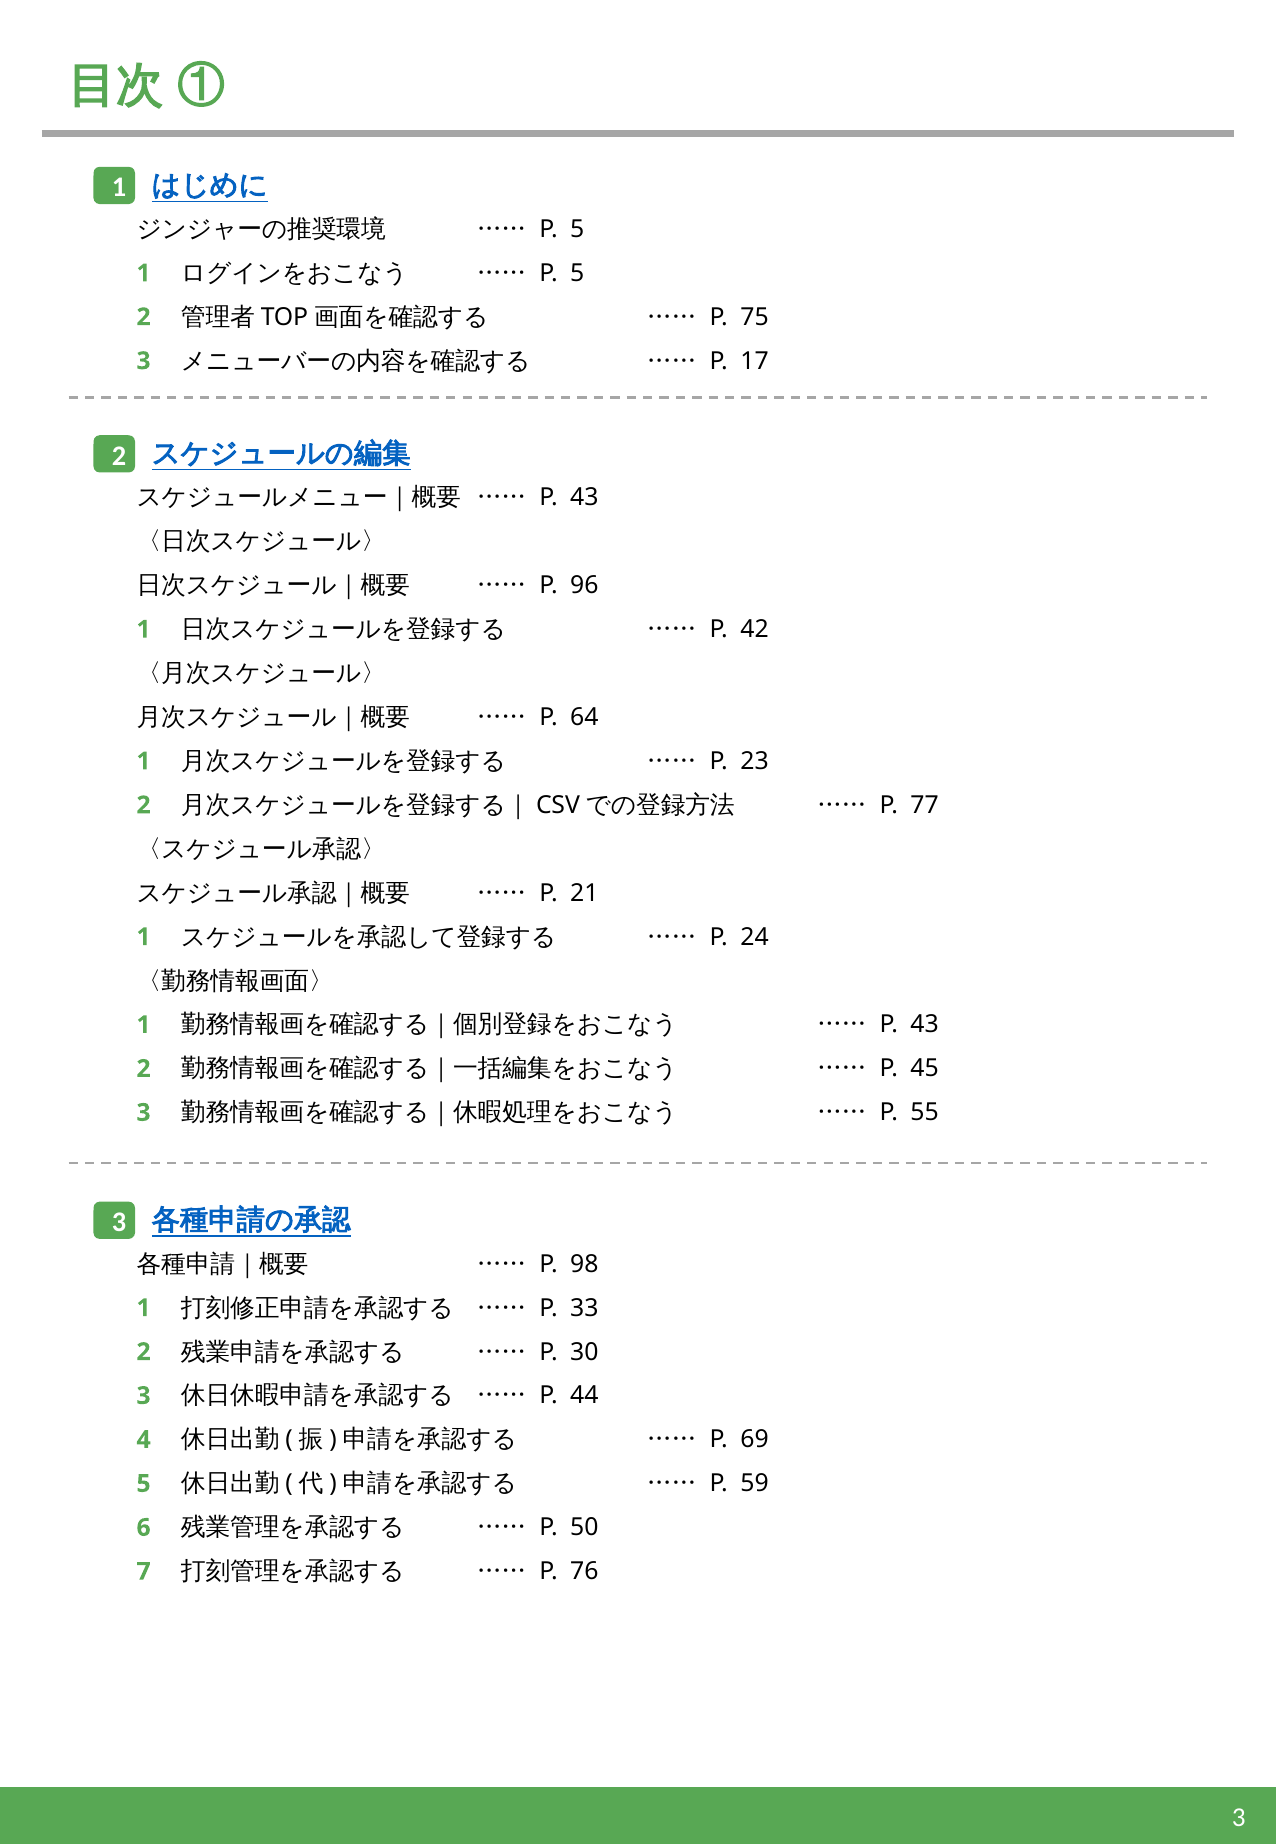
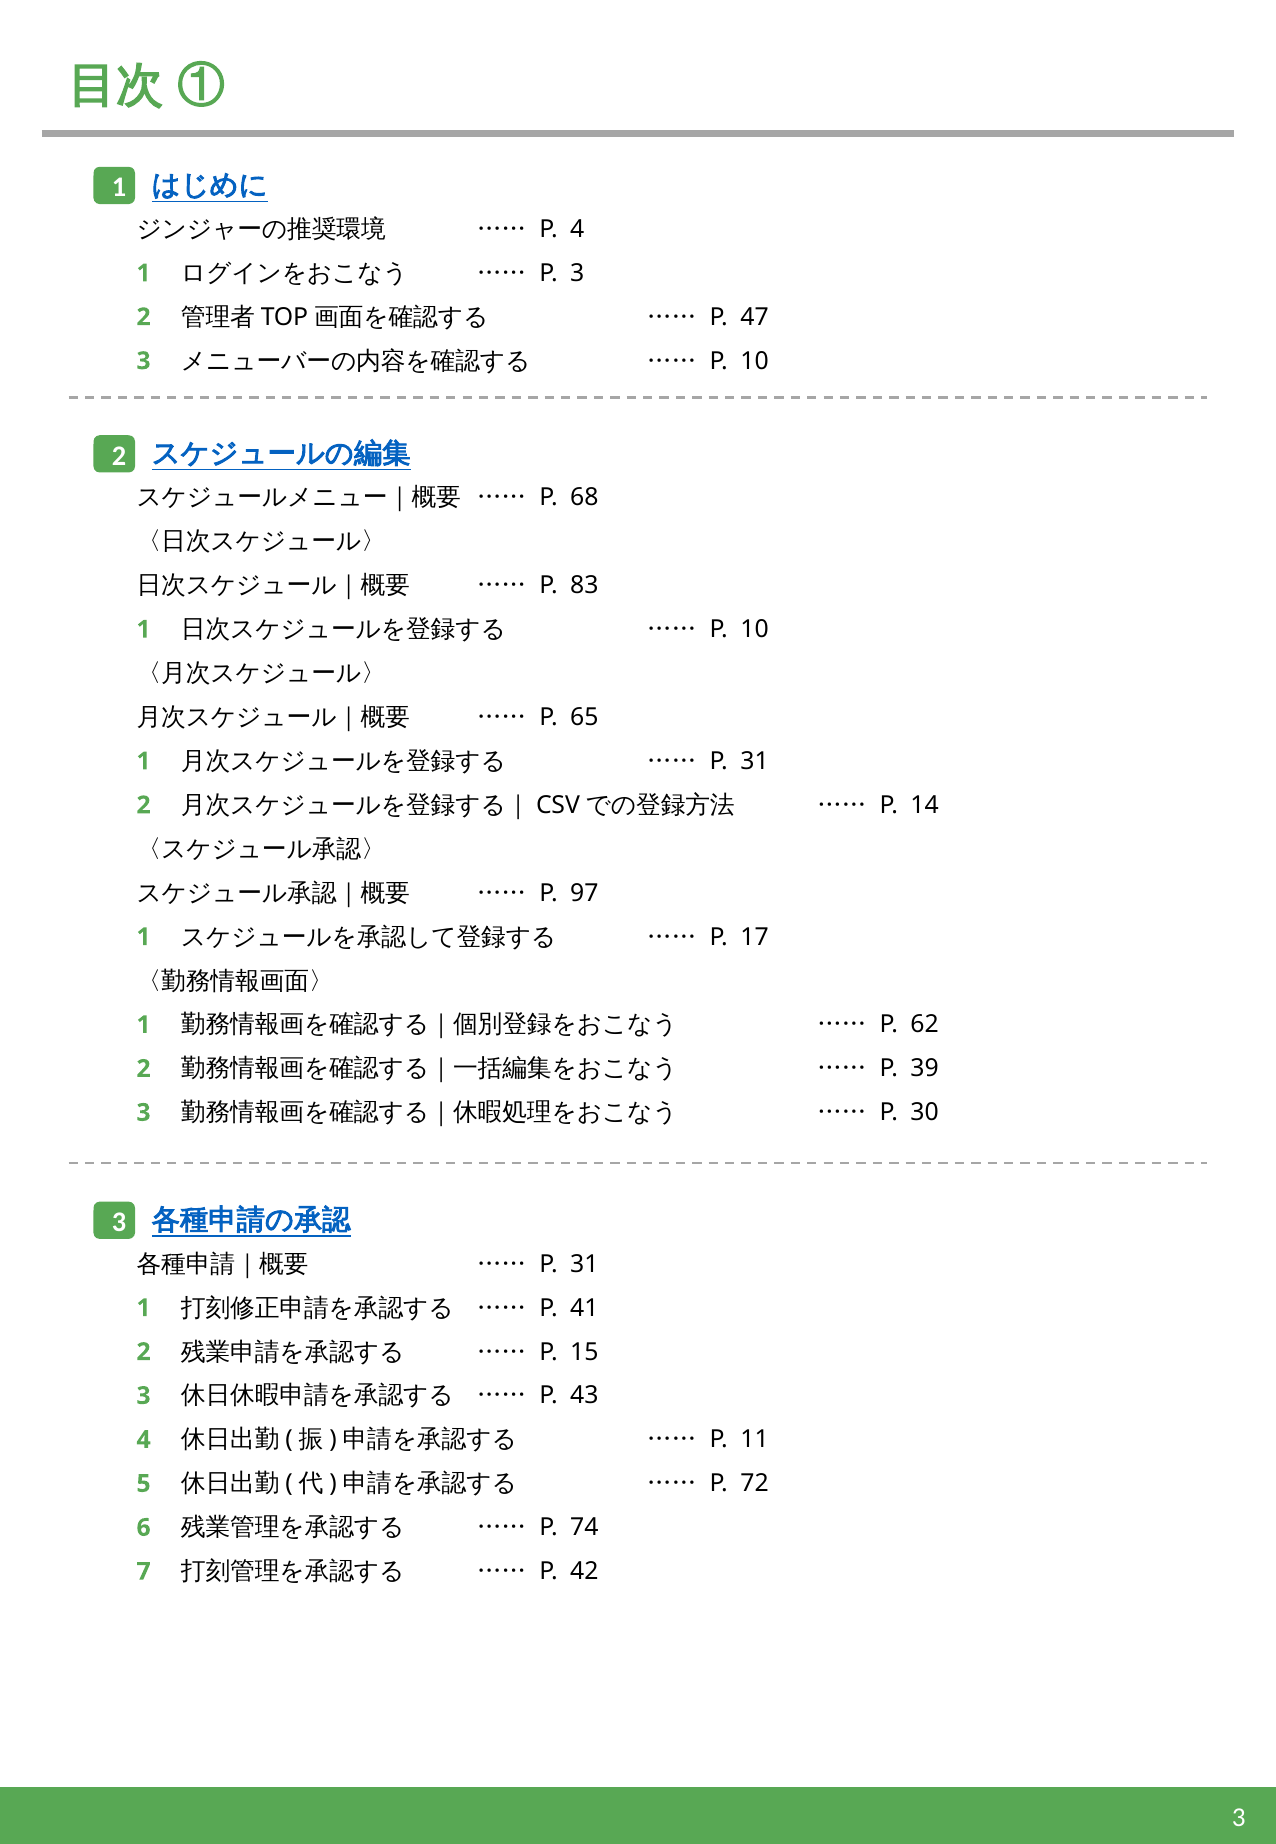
5: 5 -> 4 (577, 229)
5: 5 -> 3 (577, 273)
75: 75 -> 47 (755, 317)
17: 17 -> 10 (755, 361)
43: 43 -> 68 (584, 498)
96: 96 -> 83 (584, 586)
42: 42 -> 10 (755, 629)
64: 64 -> 65 (584, 717)
23: 23 -> 31 (755, 761)
77: 77 -> 14 (925, 805)
21: 21 -> 97 (584, 893)
24: 24 -> 17 (755, 937)
43: 43 -> 62 (925, 1025)
45: 45 -> 39 (925, 1069)
55: 55 -> 30 (925, 1113)
98: 98 -> 31 (584, 1264)
33: 33 -> 41 (584, 1308)
30: 30 -> 15 (584, 1352)
44: 44 -> 43 (584, 1396)
69: 69 -> 11 (755, 1440)
59: 59 -> 72 (755, 1484)
50: 50 -> 74 (584, 1528)
76: 76 -> 42 (584, 1572)
